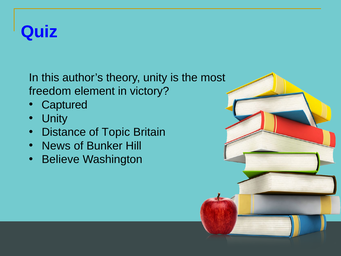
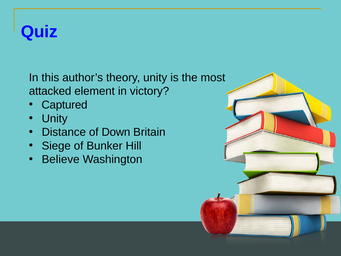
freedom: freedom -> attacked (50, 91)
Topic: Topic -> Down (116, 132)
News: News -> Siege (56, 146)
